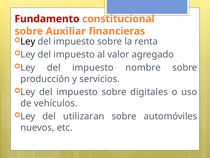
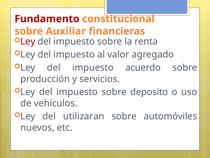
Ley colour: black -> red (28, 41)
nombre: nombre -> acuerdo (143, 67)
digitales: digitales -> deposito (149, 92)
